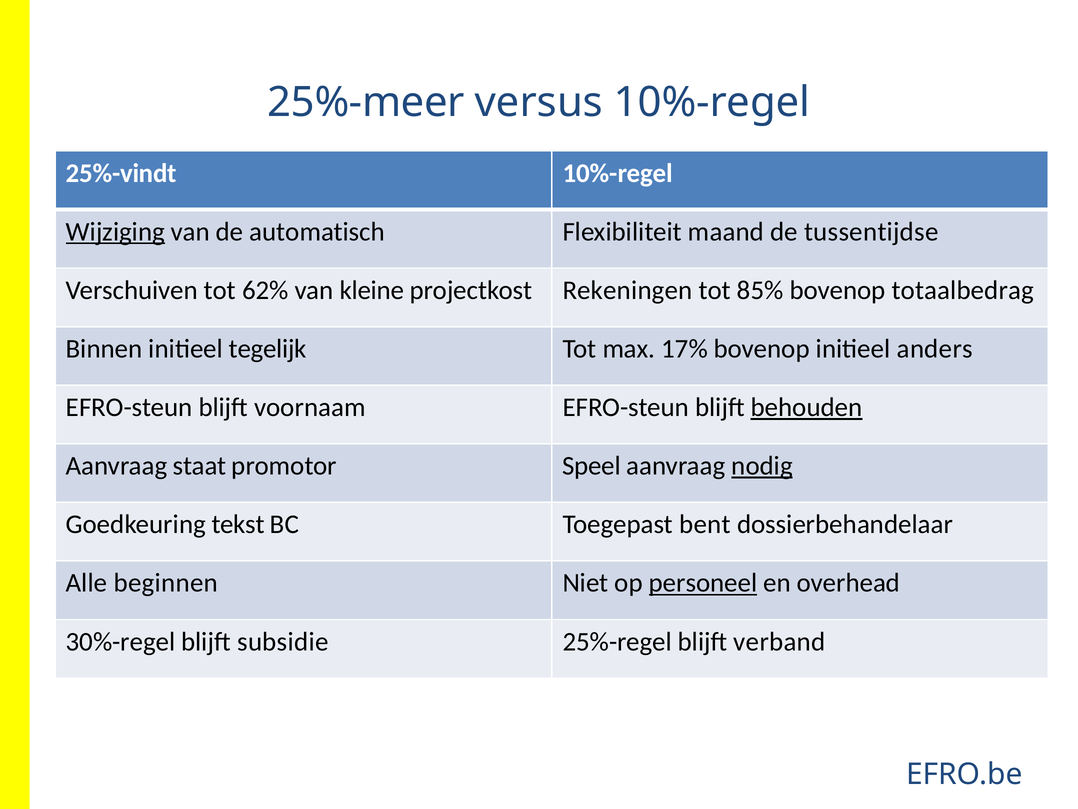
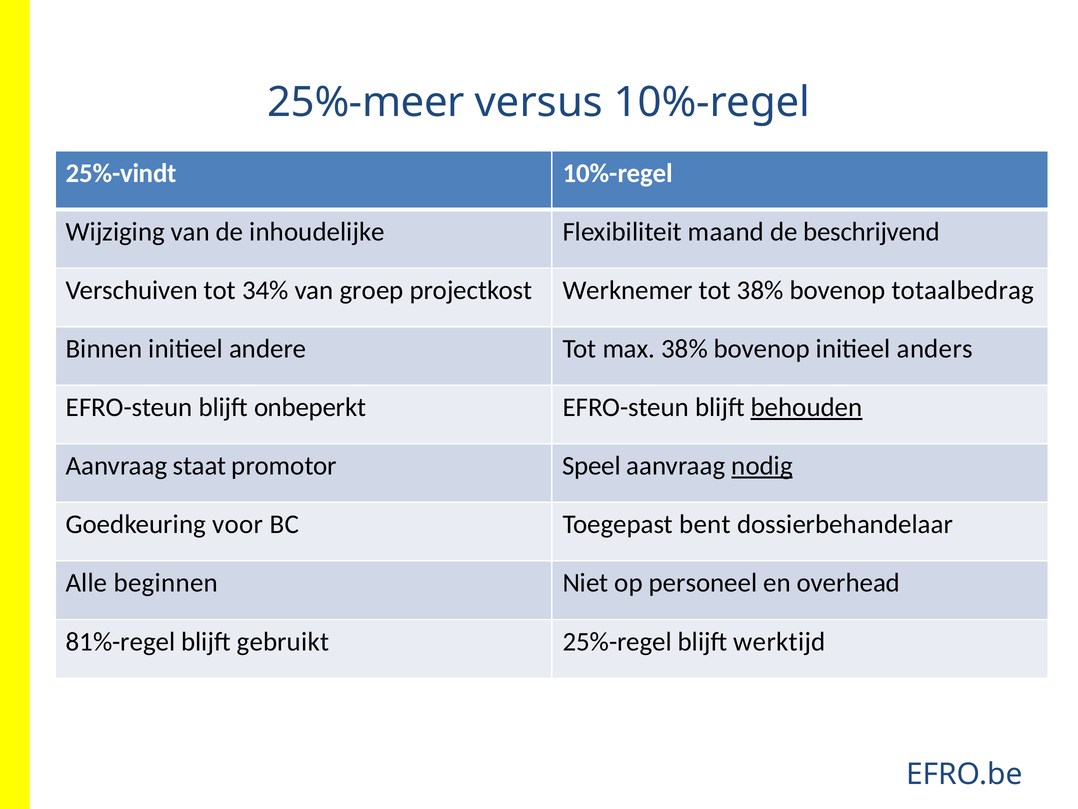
Wijziging underline: present -> none (115, 232)
automatisch: automatisch -> inhoudelijke (317, 232)
tussentijdse: tussentijdse -> beschrijvend (872, 232)
62%: 62% -> 34% (265, 290)
kleine: kleine -> groep (372, 290)
Rekeningen: Rekeningen -> Werknemer (628, 290)
tot 85%: 85% -> 38% (760, 290)
tegelijk: tegelijk -> andere (268, 349)
max 17%: 17% -> 38% (684, 349)
voornaam: voornaam -> onbeperkt (310, 407)
tekst: tekst -> voor (238, 524)
personeel underline: present -> none (703, 583)
30%-regel: 30%-regel -> 81%-regel (121, 641)
subsidie: subsidie -> gebruikt (283, 641)
verband: verband -> werktijd (779, 641)
